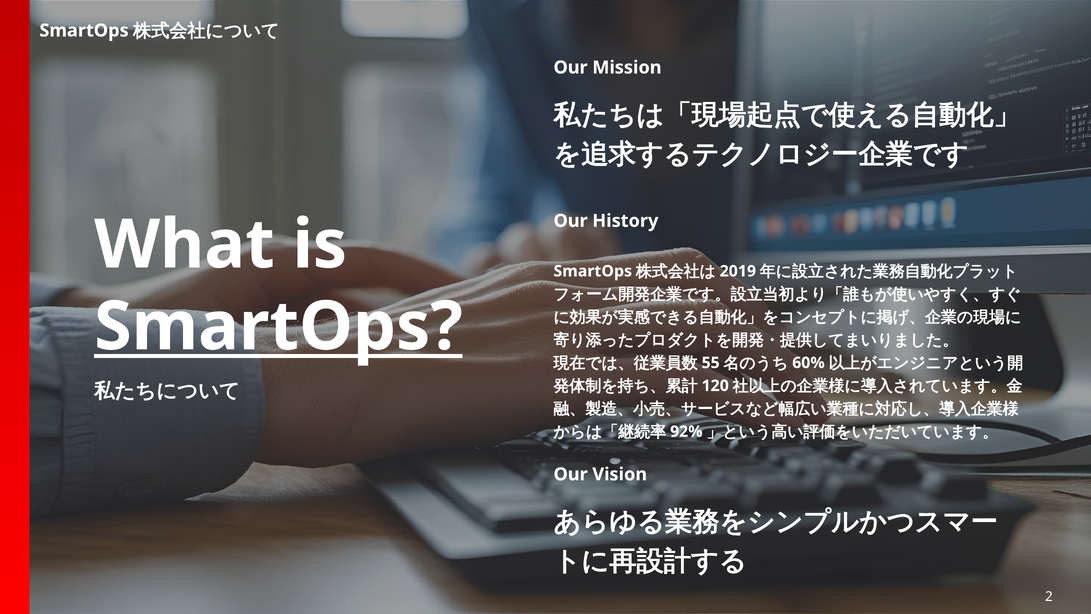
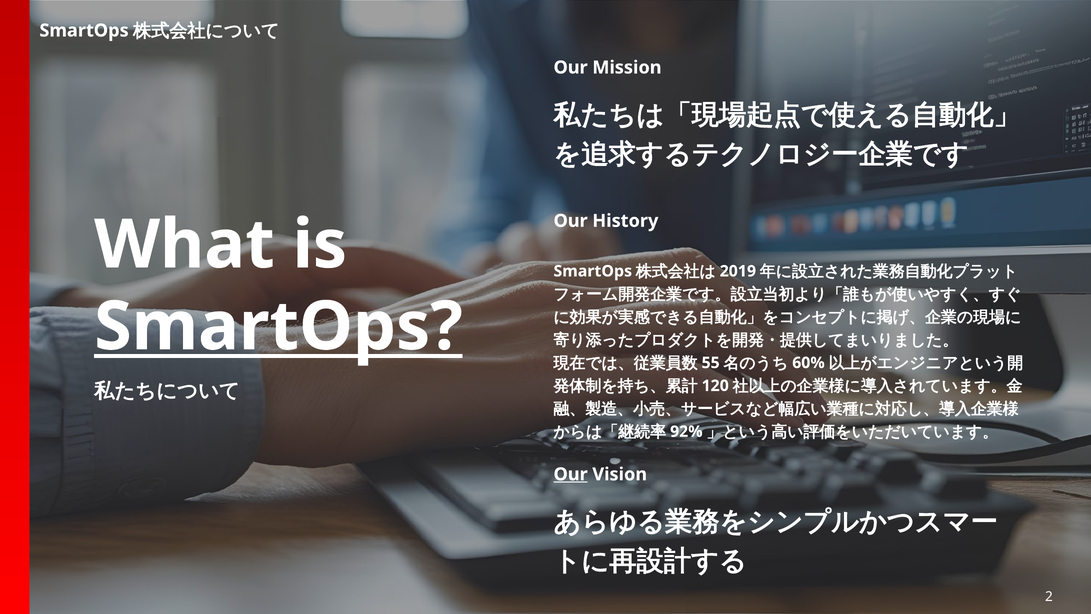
Our underline: none -> present (571, 474)
